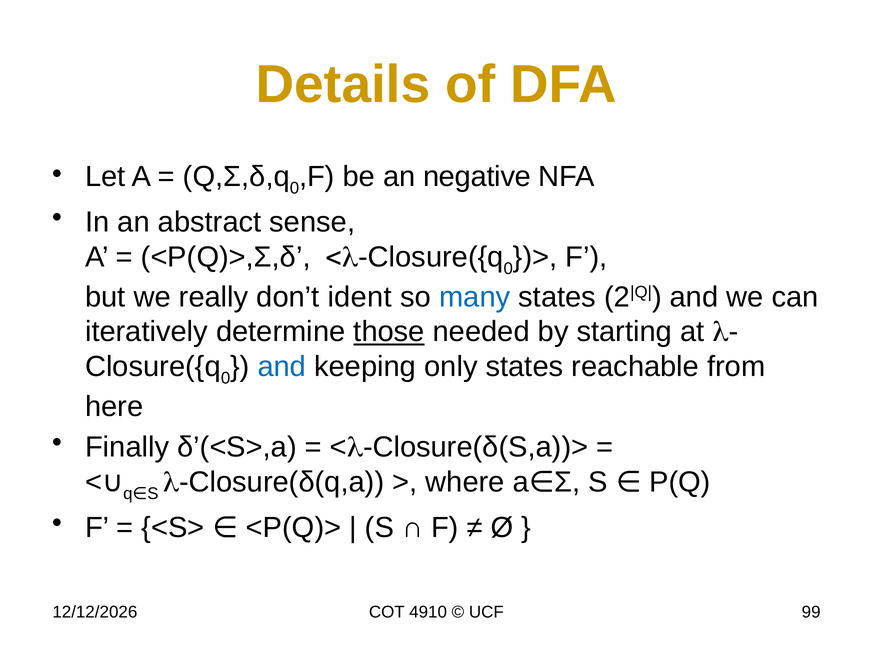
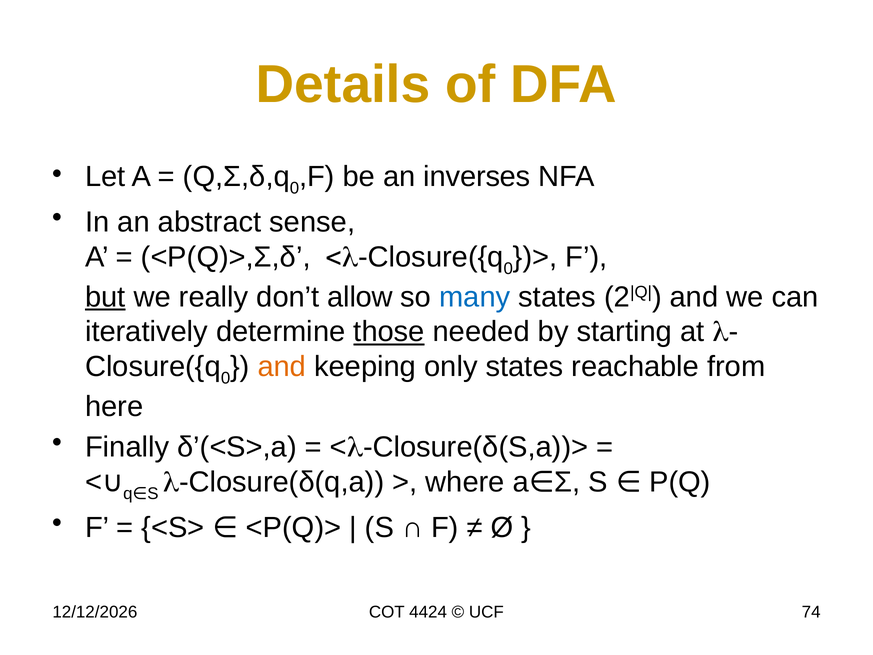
negative: negative -> inverses (477, 177)
but underline: none -> present (105, 297)
ident: ident -> allow (360, 297)
and colour: blue -> orange (282, 367)
4910: 4910 -> 4424 (428, 612)
99: 99 -> 74 (811, 612)
